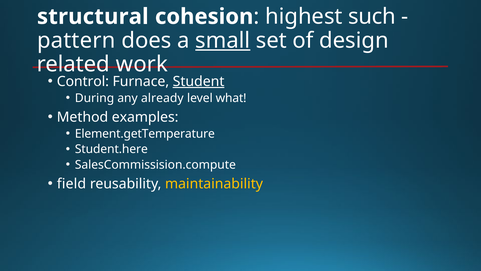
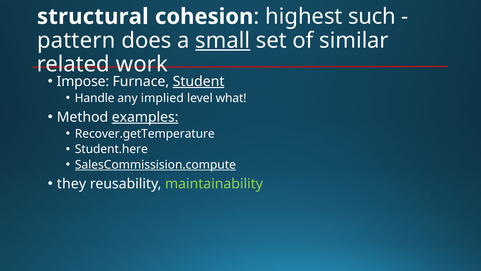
design: design -> similar (354, 40)
Control: Control -> Impose (83, 81)
During: During -> Handle (95, 98)
already: already -> implied (162, 98)
examples underline: none -> present (145, 117)
Element.getTemperature: Element.getTemperature -> Recover.getTemperature (145, 133)
SalesCommissision.compute underline: none -> present (155, 164)
field: field -> they (71, 183)
maintainability colour: yellow -> light green (214, 183)
